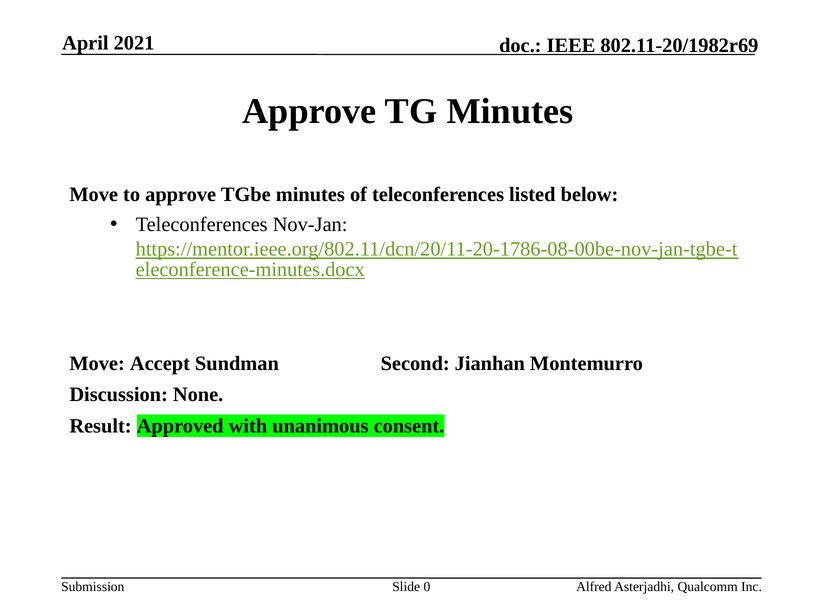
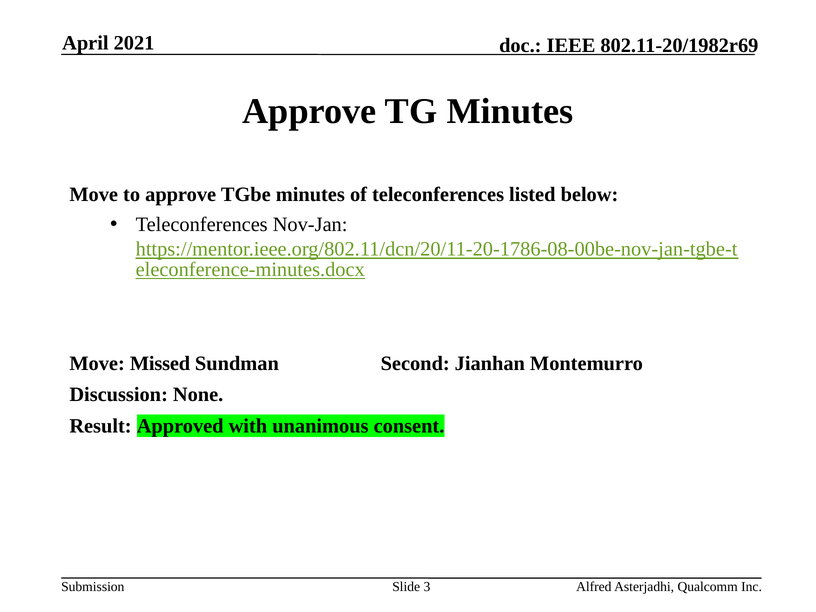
Accept: Accept -> Missed (160, 363)
0: 0 -> 3 (427, 587)
